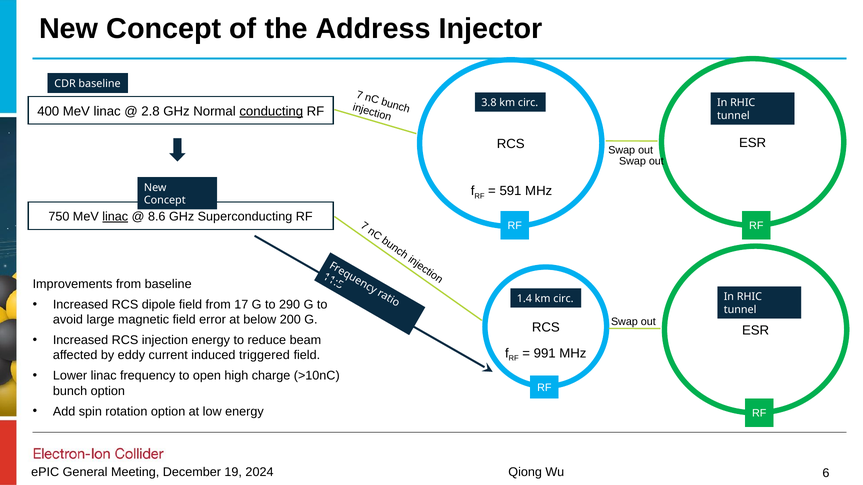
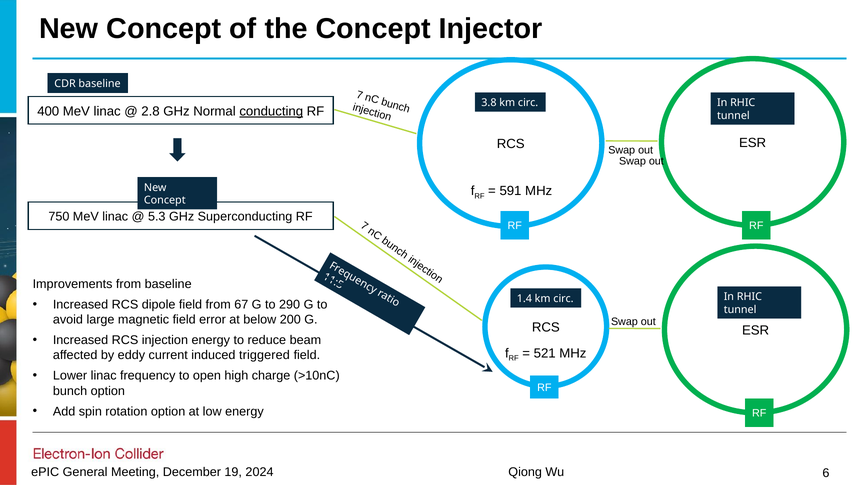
the Address: Address -> Concept (373, 29)
linac underline: present -> none (115, 217)
8.6: 8.6 -> 5.3 (157, 217)
17: 17 -> 67 (241, 305)
991: 991 -> 521 (545, 354)
